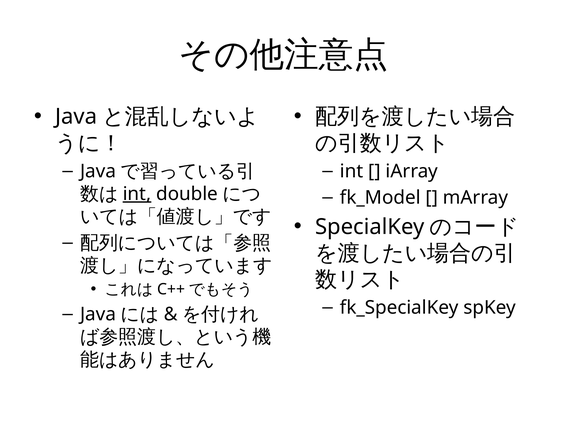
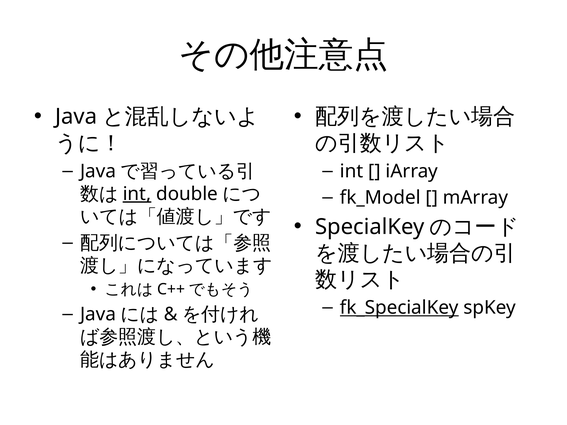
fk_SpecialKey underline: none -> present (399, 308)
